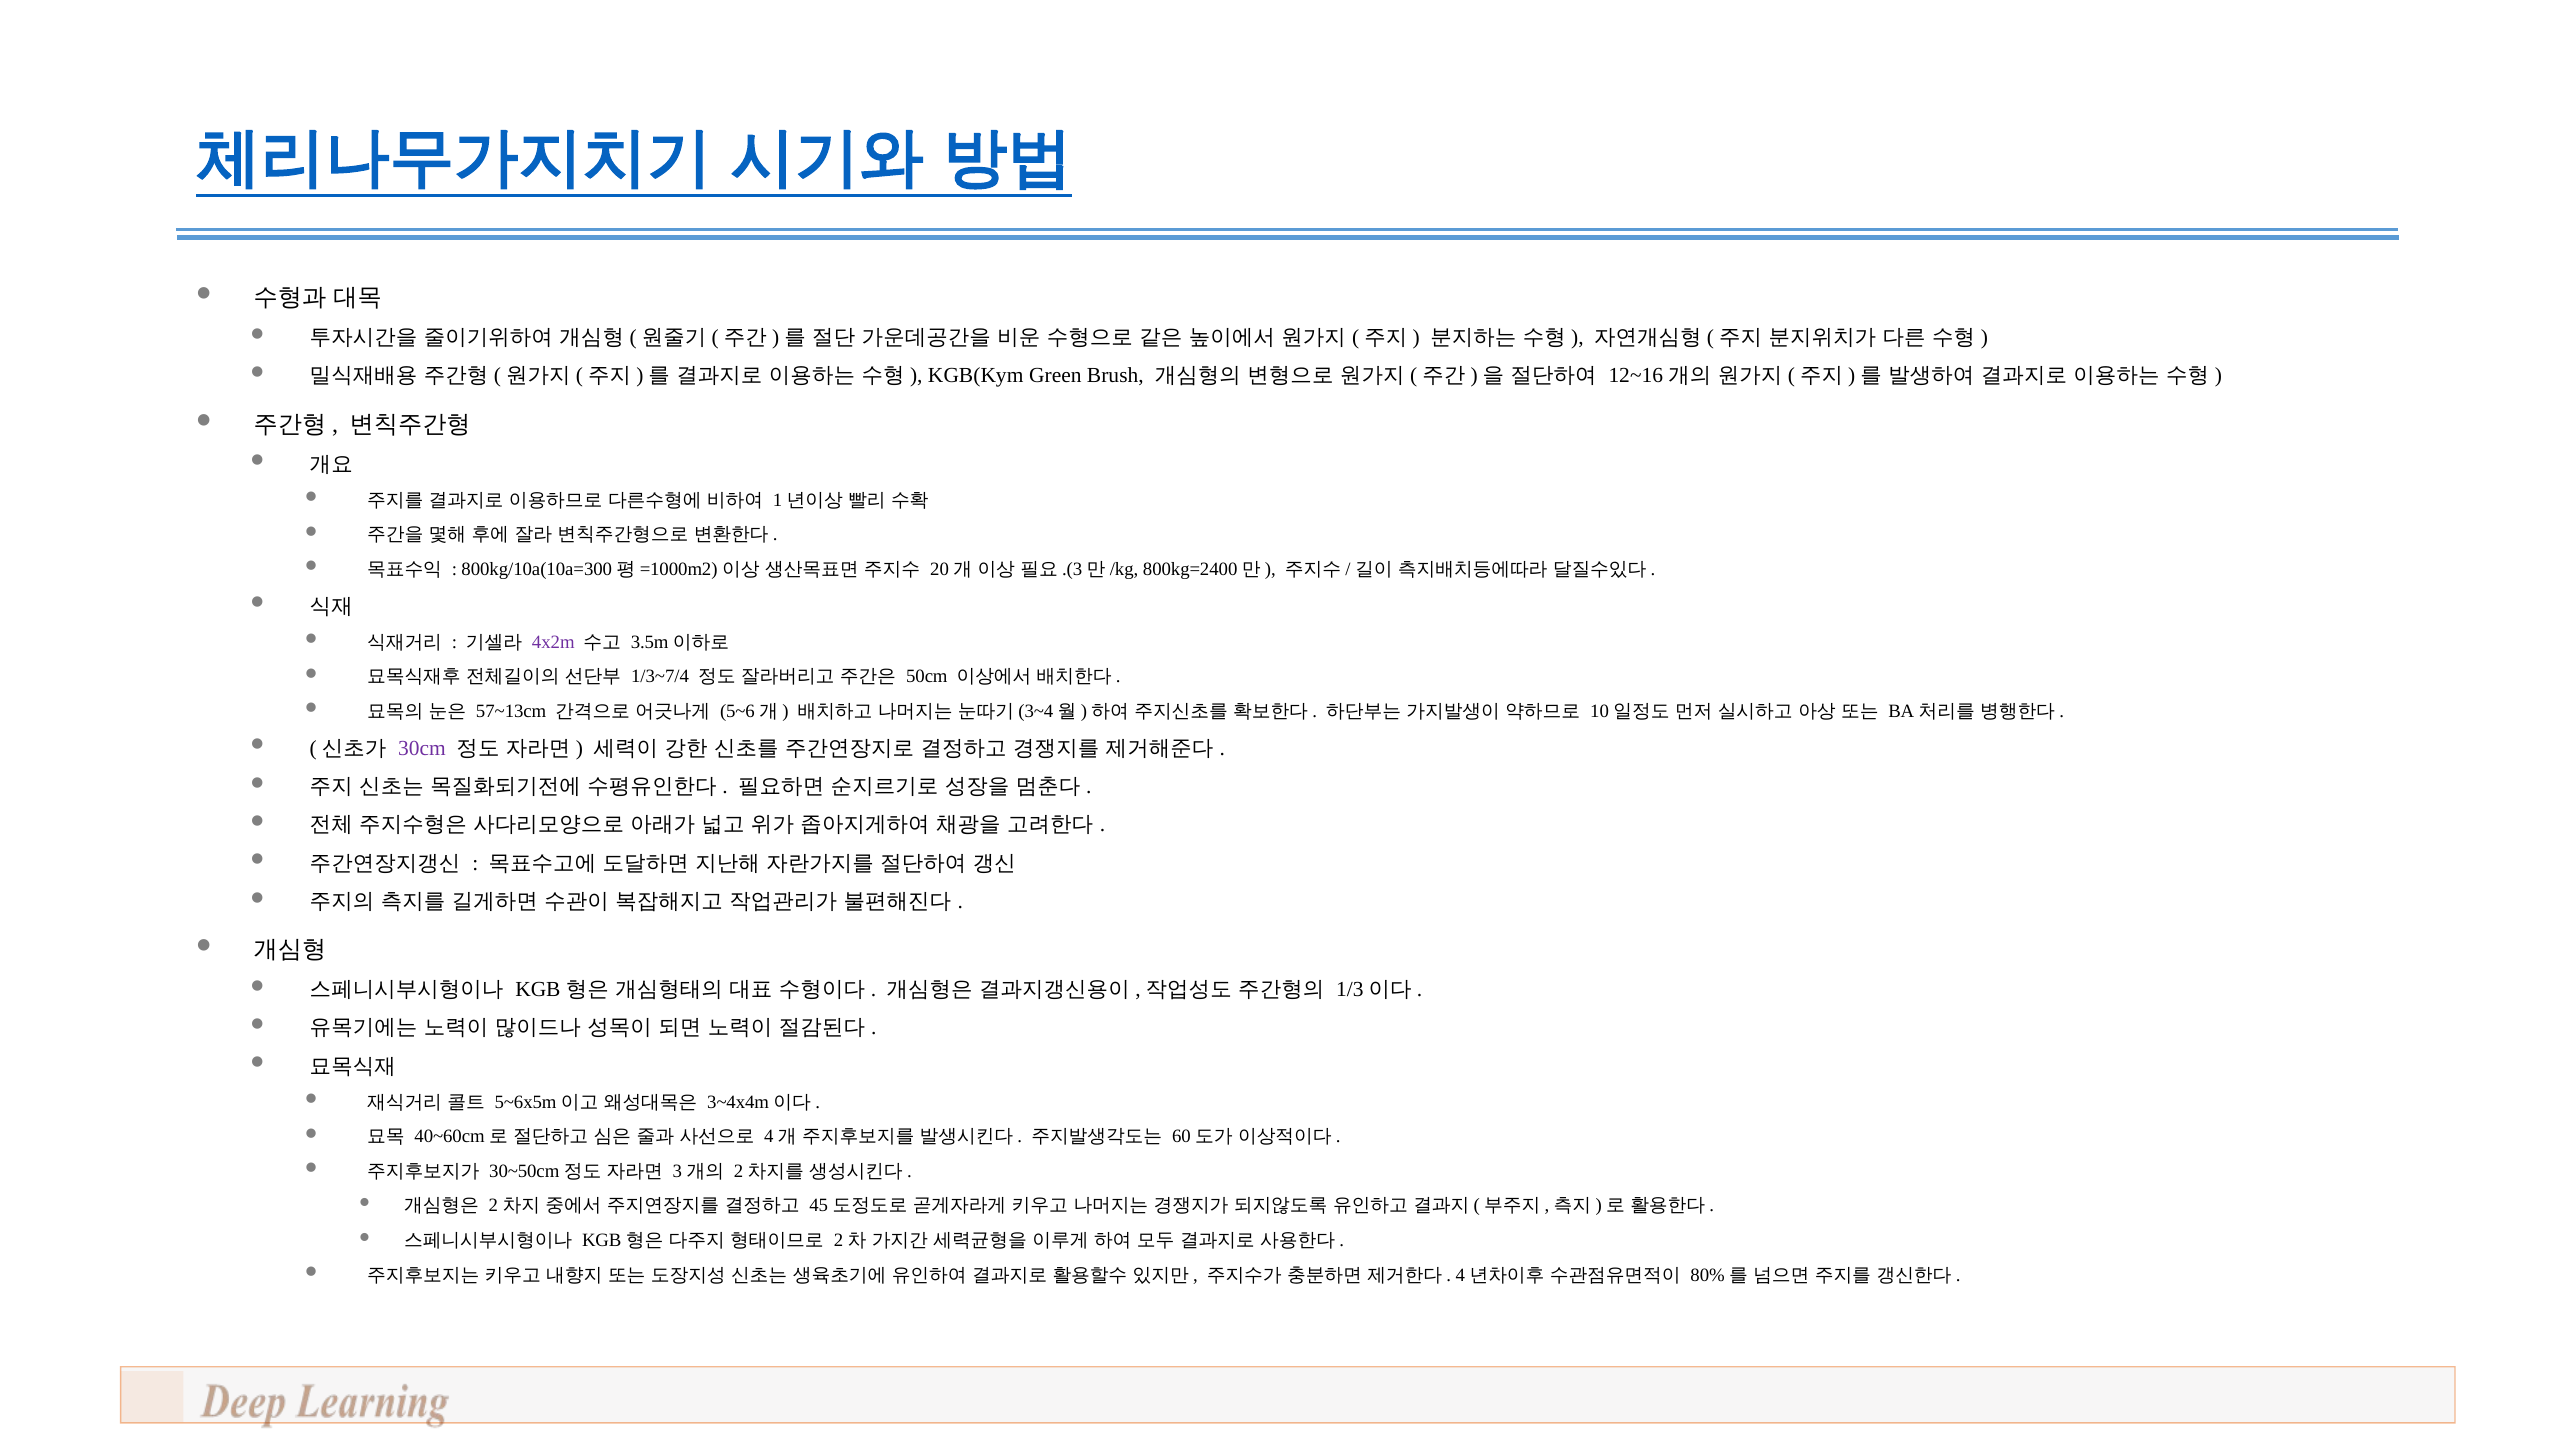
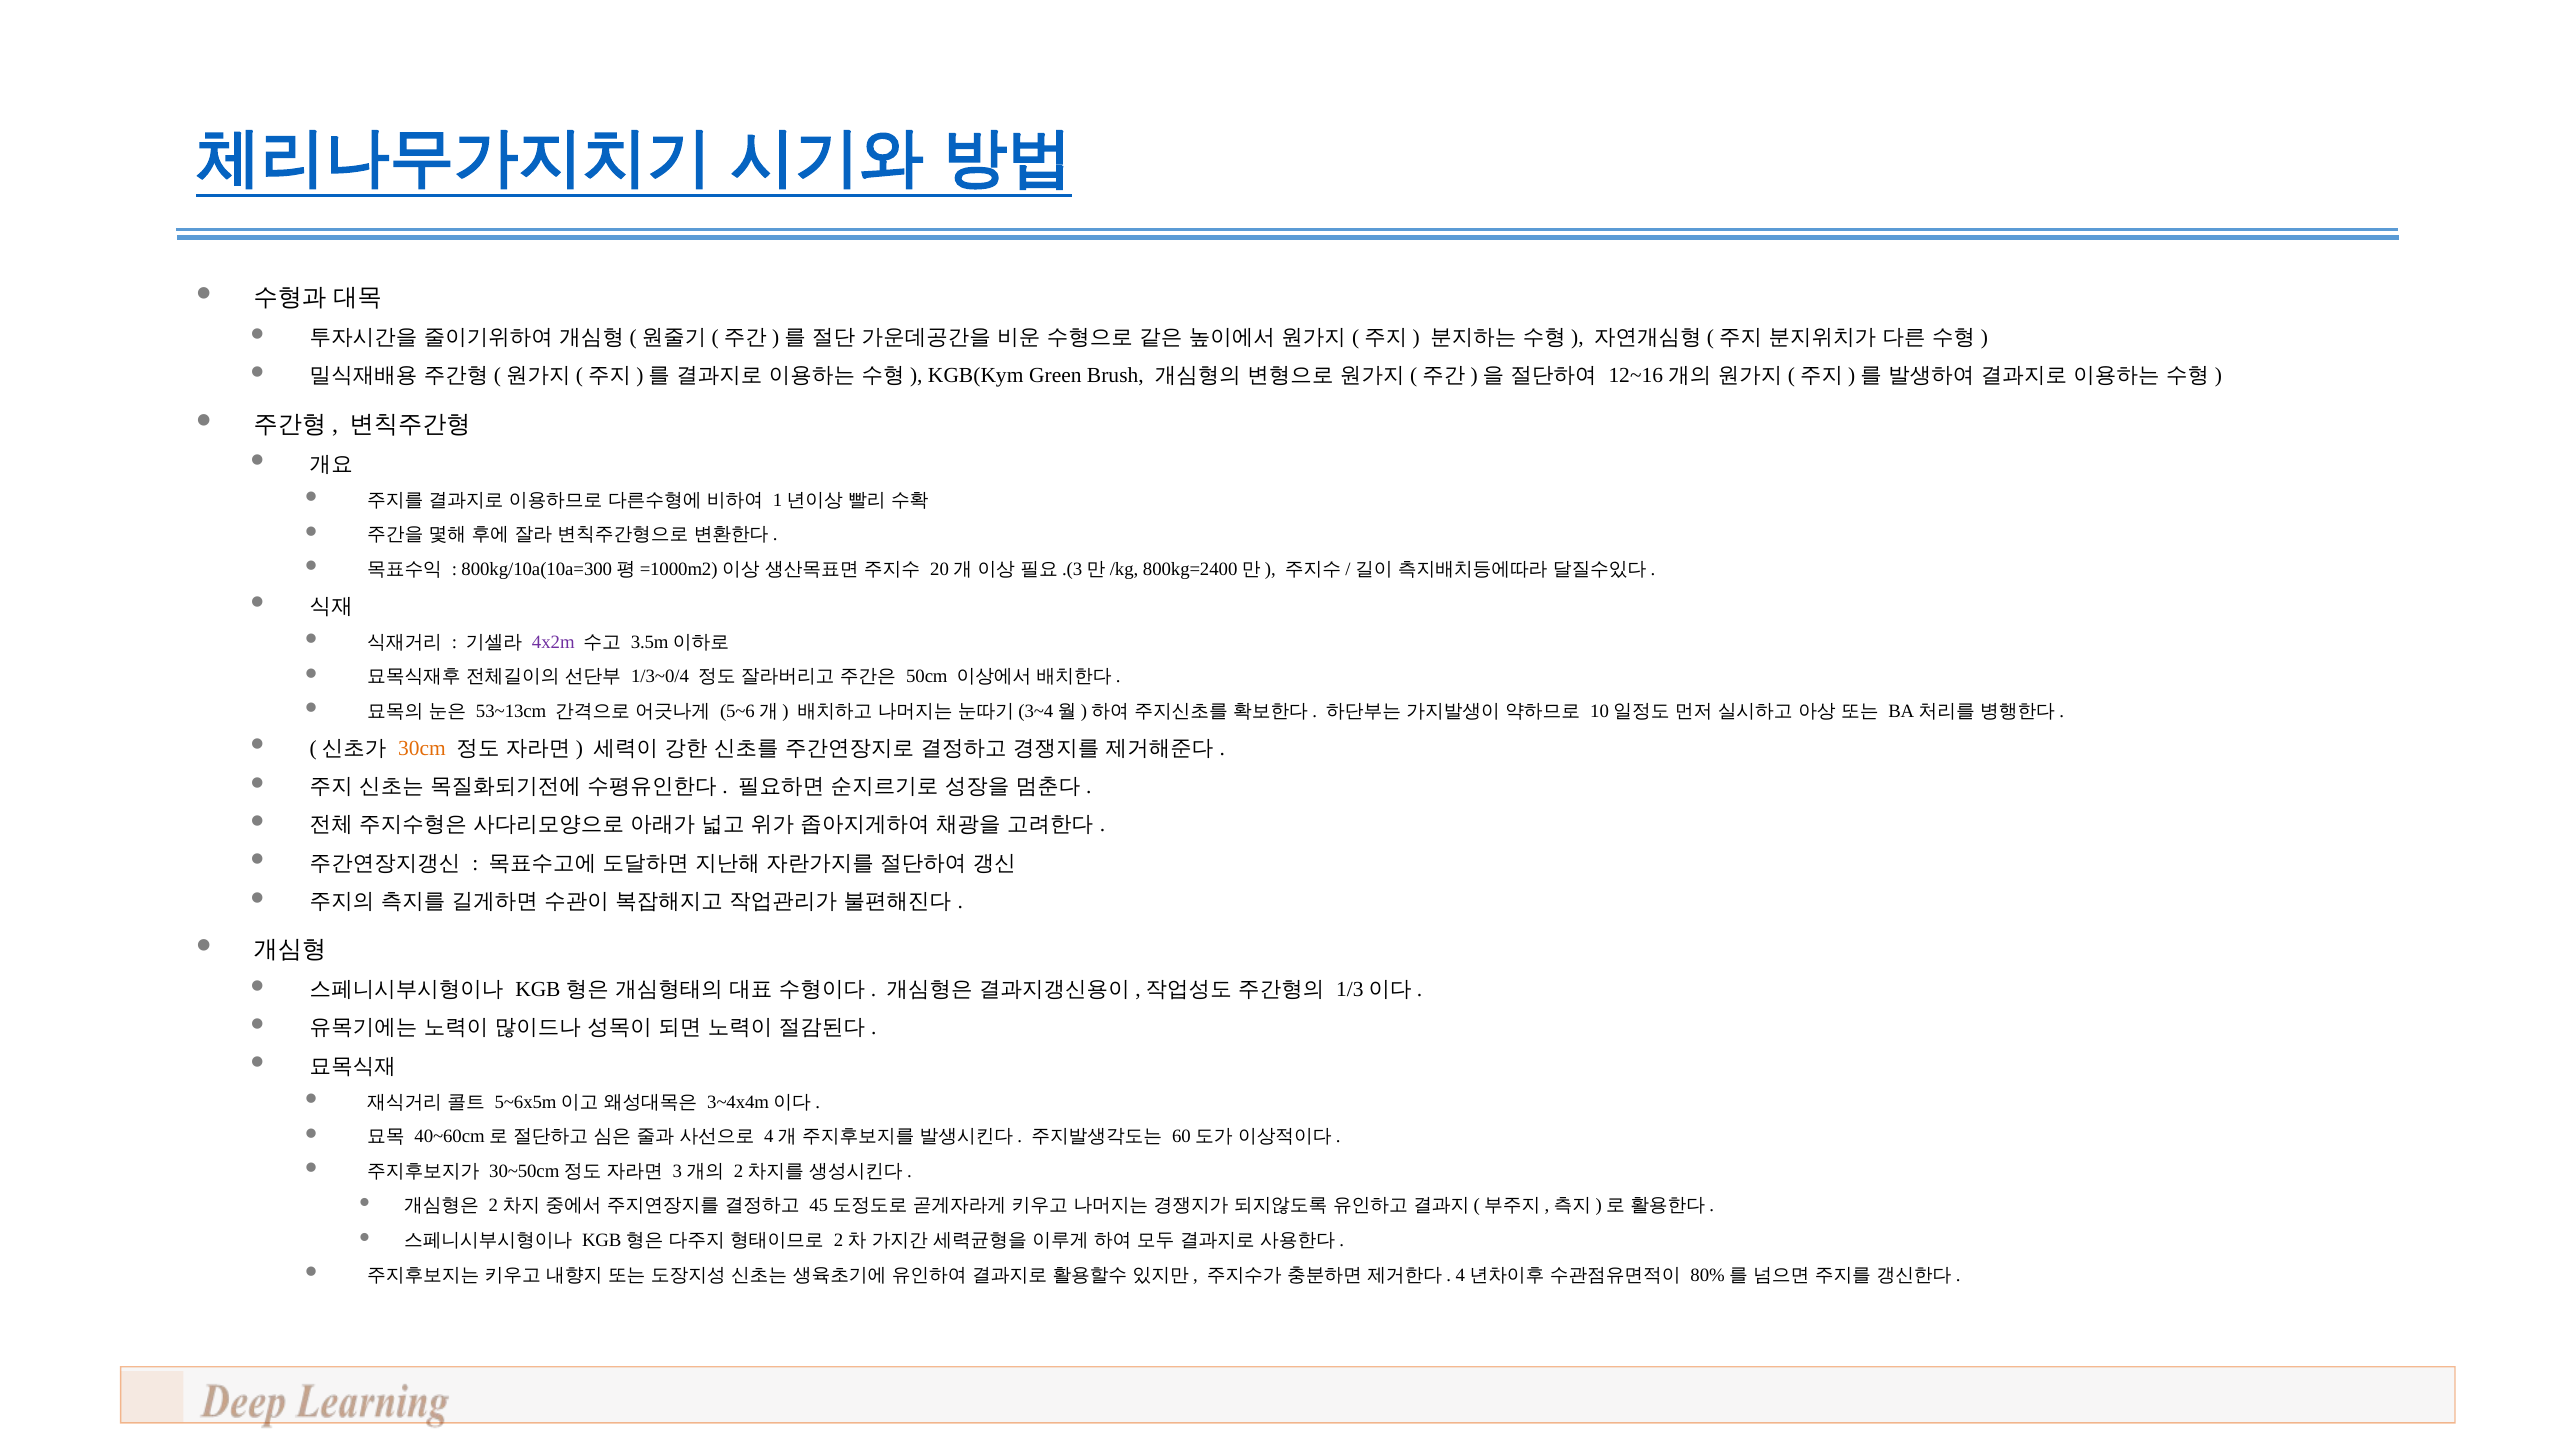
1/3~7/4: 1/3~7/4 -> 1/3~0/4 (660, 676)
57~13cm: 57~13cm -> 53~13cm (511, 711)
30cm colour: purple -> orange (422, 748)
